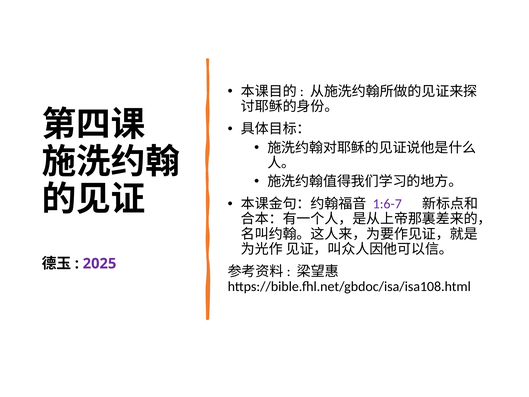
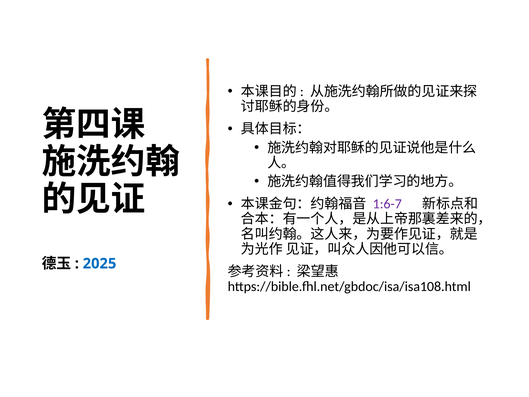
2025 colour: purple -> blue (100, 263)
